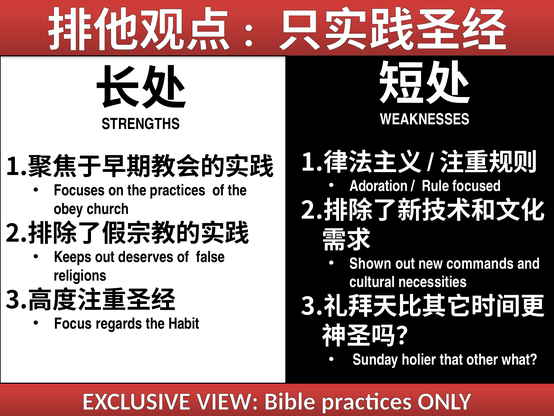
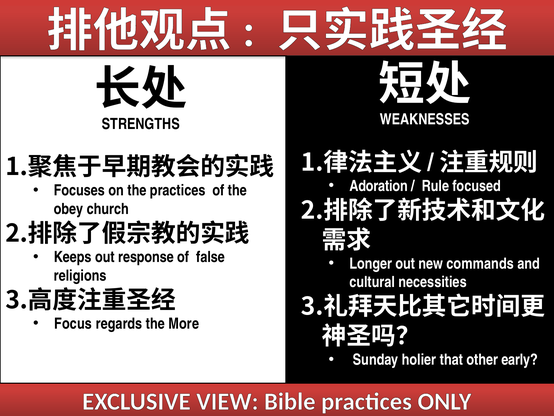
deserves: deserves -> response (146, 257)
Shown: Shown -> Longer (371, 263)
Habit: Habit -> More (184, 323)
what: what -> early (520, 359)
